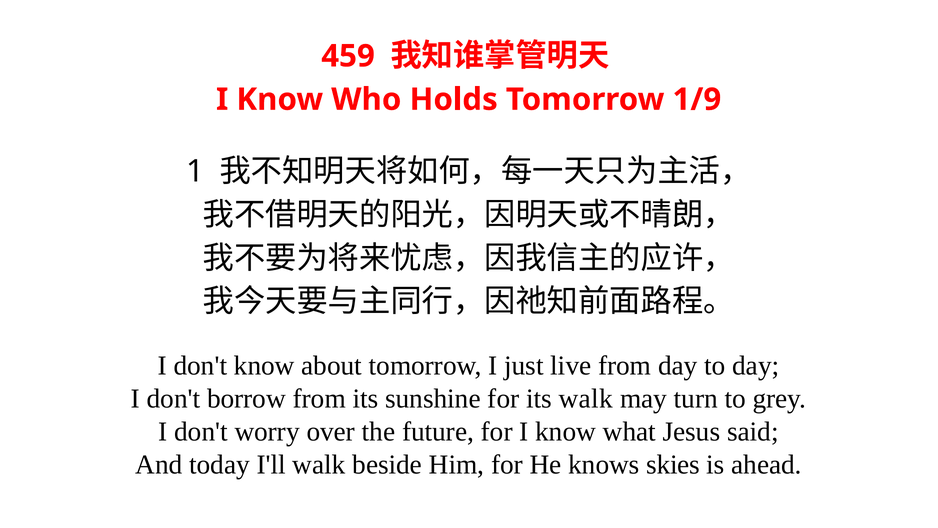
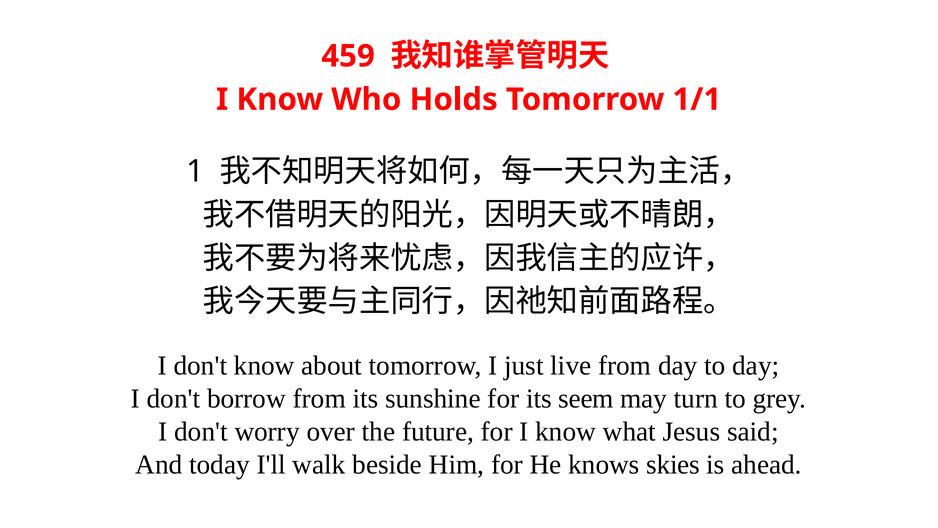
1/9: 1/9 -> 1/1 (697, 99)
its walk: walk -> seem (586, 399)
